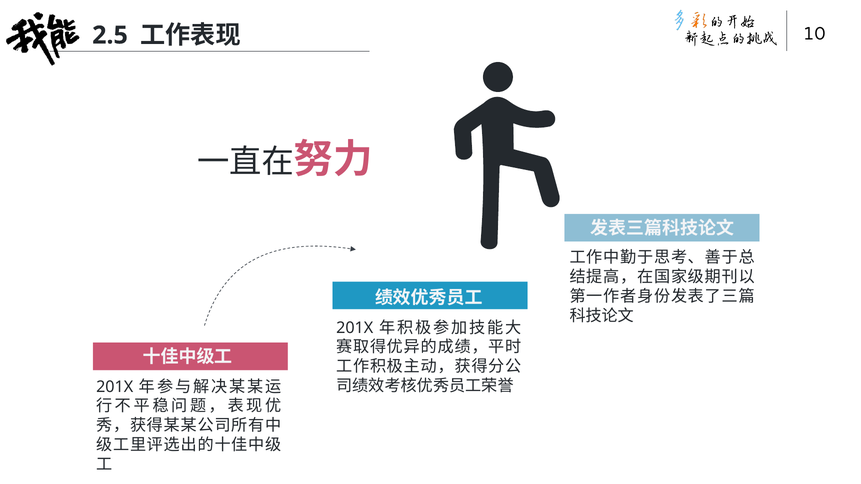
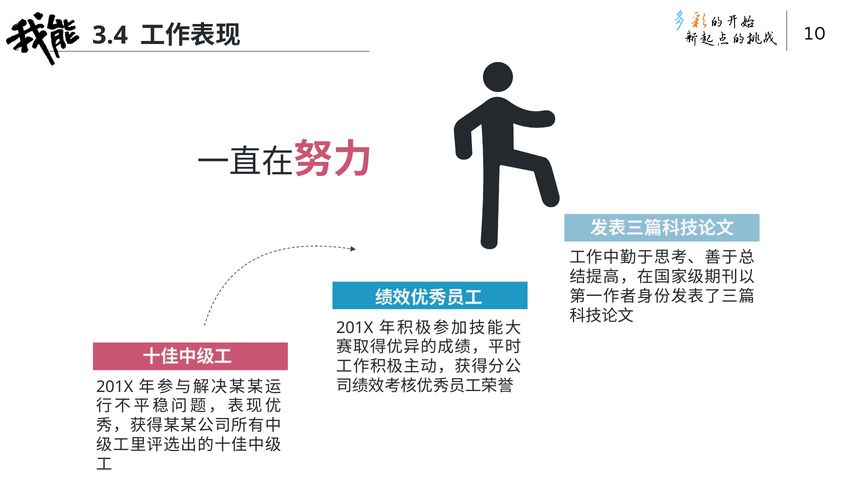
2.5: 2.5 -> 3.4 (110, 35)
